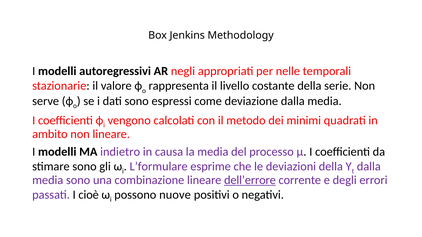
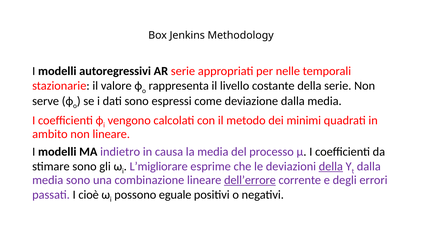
AR negli: negli -> serie (183, 71)
L’formulare: L’formulare -> L’migliorare (159, 167)
della underline: none -> present (331, 167)
nuove: nuove -> eguale (175, 195)
